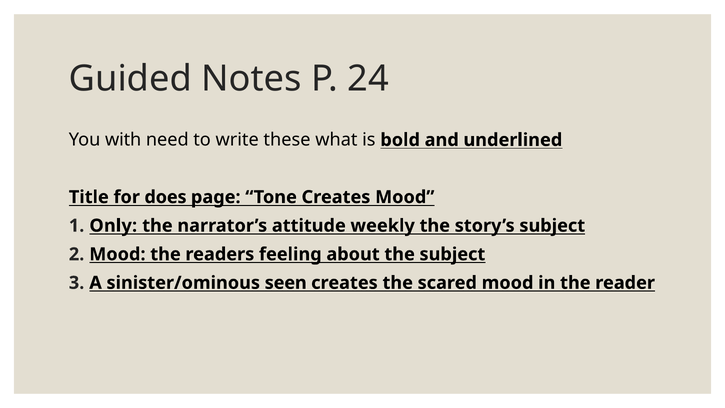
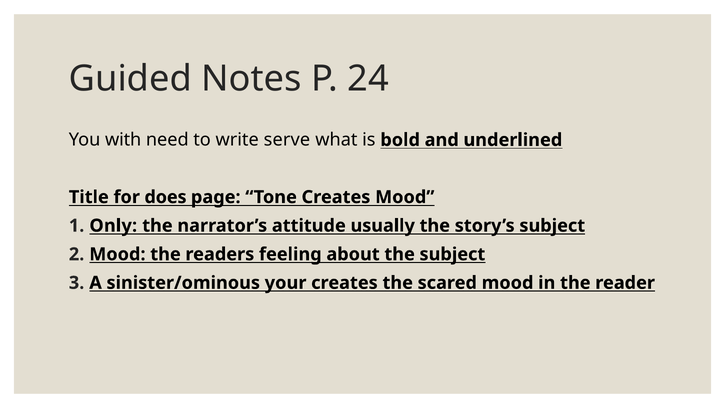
these: these -> serve (287, 140)
weekly: weekly -> usually (383, 226)
seen: seen -> your (286, 283)
